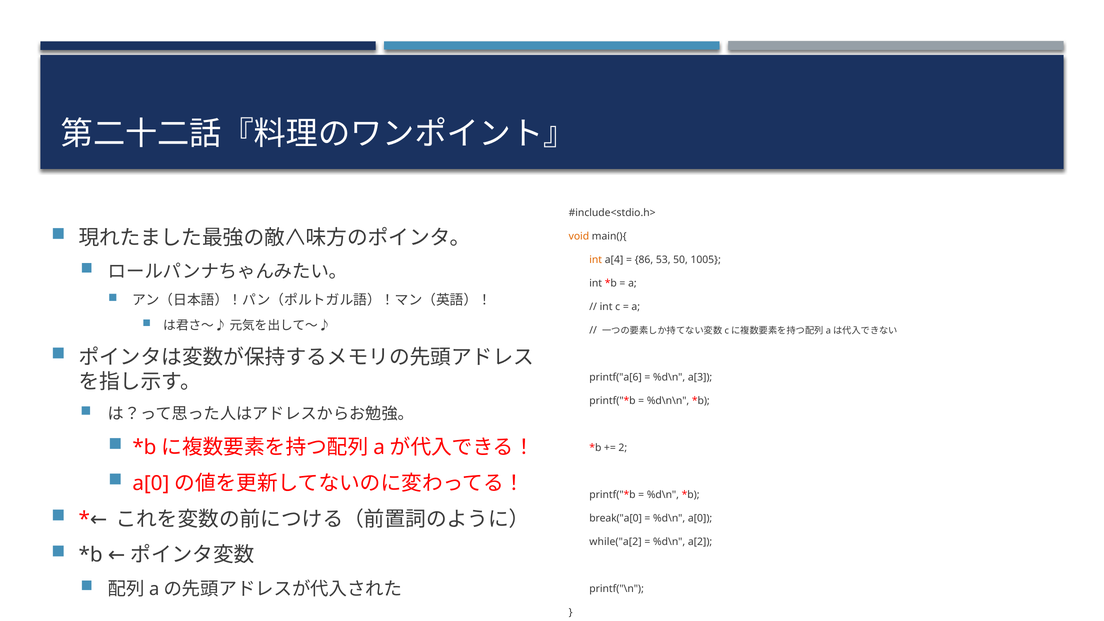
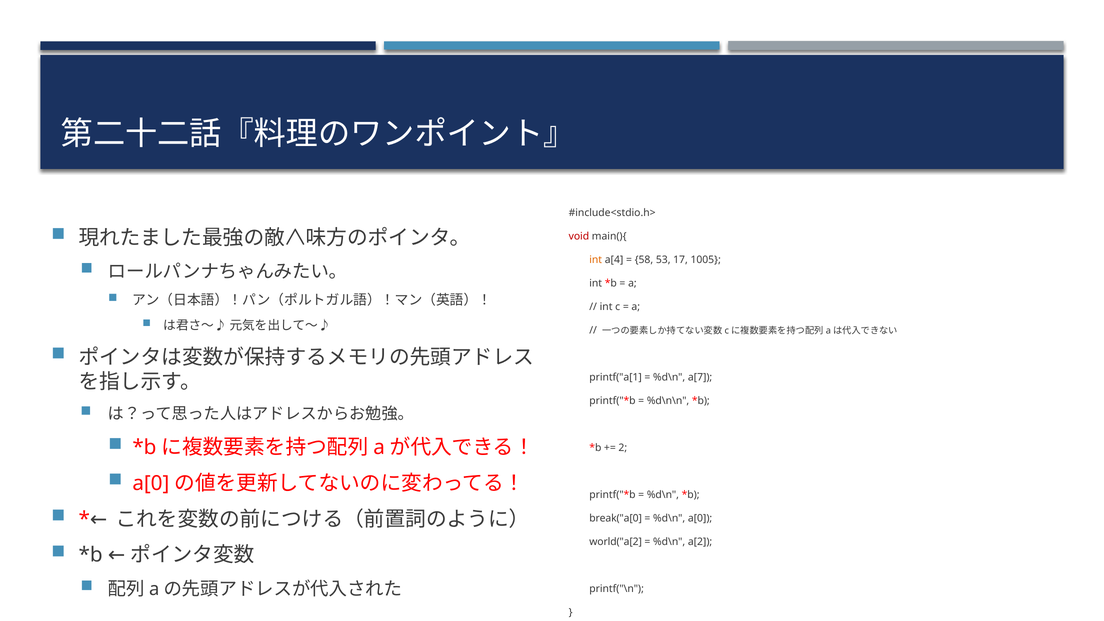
void colour: orange -> red (579, 236)
86: 86 -> 58 (644, 260)
50: 50 -> 17 (680, 260)
printf("a[6: printf("a[6 -> printf("a[1 (616, 377)
a[3: a[3 -> a[7 (700, 377)
while("a[2: while("a[2 -> world("a[2 (616, 542)
